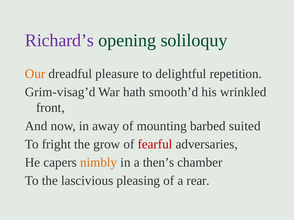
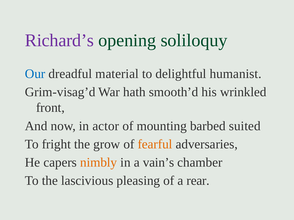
Our colour: orange -> blue (35, 74)
pleasure: pleasure -> material (117, 74)
repetition: repetition -> humanist (236, 74)
away: away -> actor (106, 126)
fearful colour: red -> orange (155, 145)
then’s: then’s -> vain’s (159, 163)
